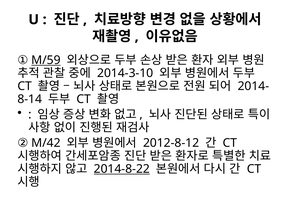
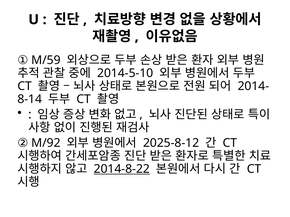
M/59 underline: present -> none (46, 60)
2014-3-10: 2014-3-10 -> 2014-5-10 (125, 73)
M/42: M/42 -> M/92 (46, 143)
2012-8-12: 2012-8-12 -> 2025-8-12 (171, 143)
